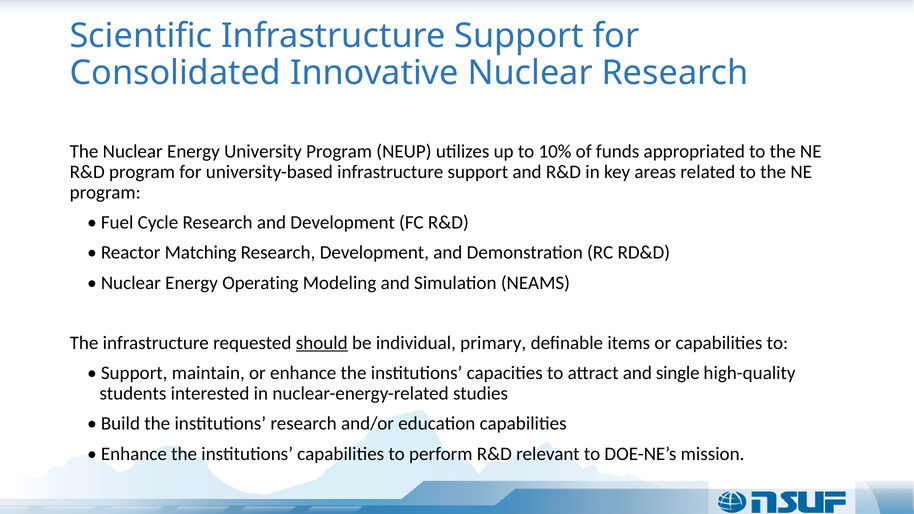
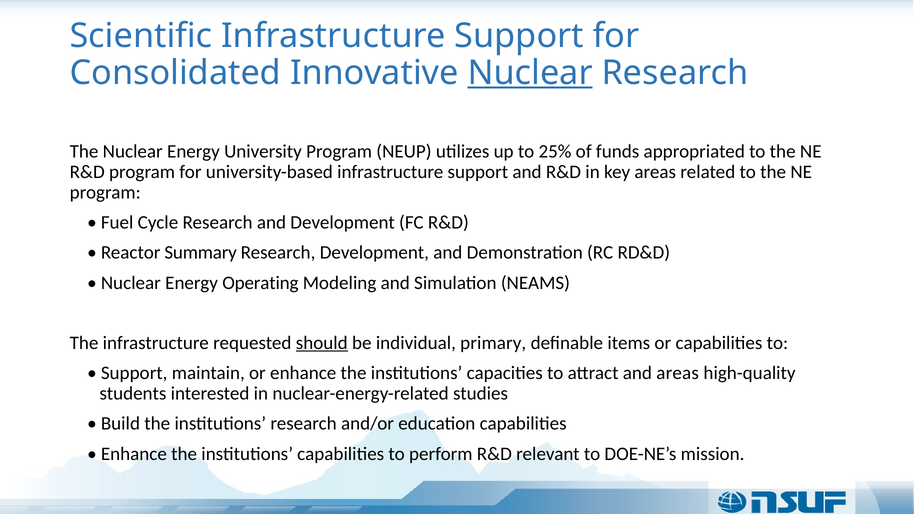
Nuclear underline: none -> present (530, 73)
10%: 10% -> 25% (555, 151)
Matching: Matching -> Summary (201, 253)
and single: single -> areas (678, 373)
